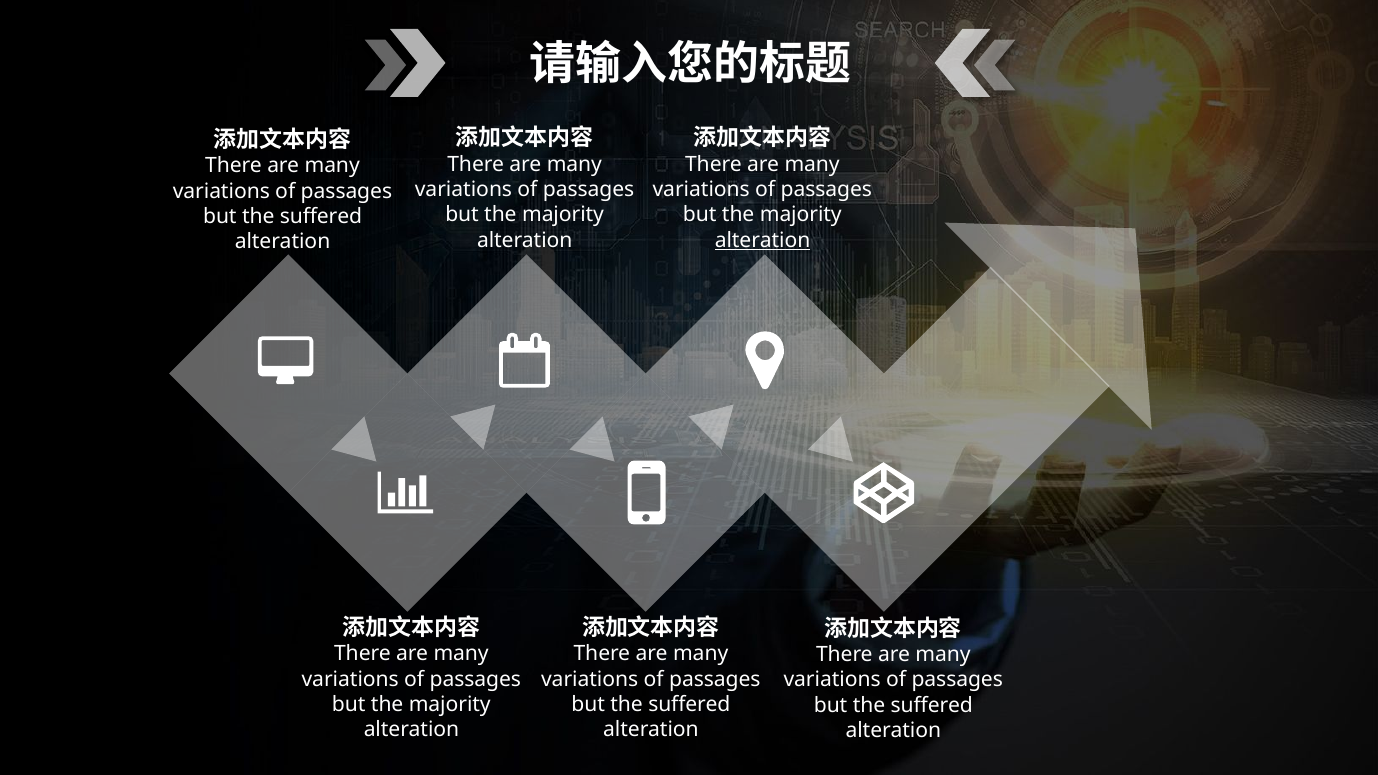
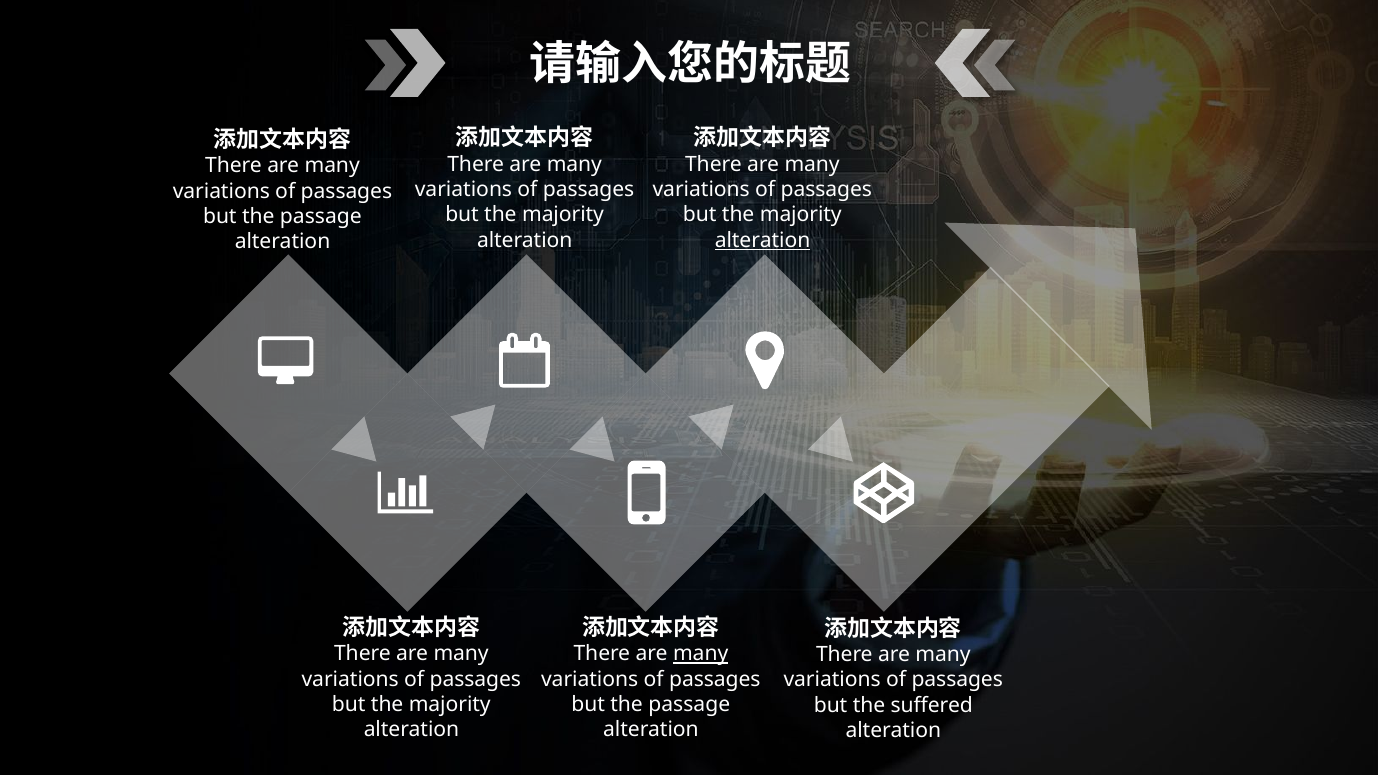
suffered: suffered -> passage (321, 216)
many underline: none -> present (701, 654)
suffered: suffered -> passage (689, 704)
